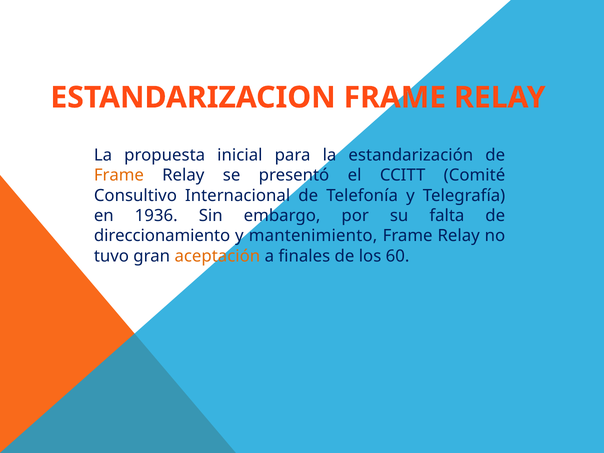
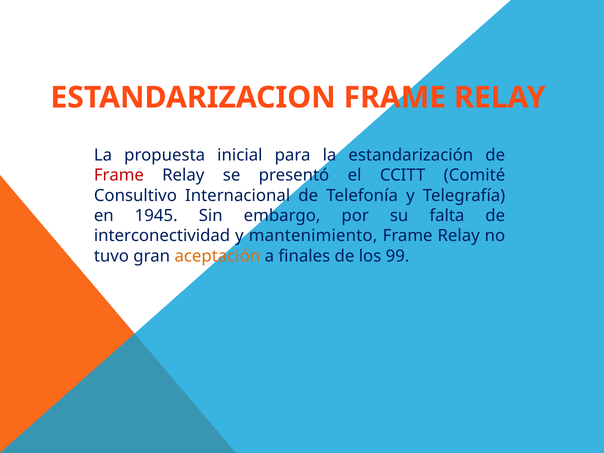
Frame colour: orange -> red (119, 175)
1936: 1936 -> 1945 (156, 216)
direccionamiento: direccionamiento -> interconectividad (162, 236)
60: 60 -> 99 (398, 256)
